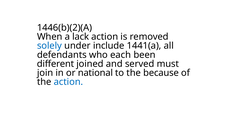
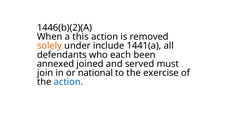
lack: lack -> this (81, 37)
solely colour: blue -> orange (49, 46)
different: different -> annexed (56, 64)
because: because -> exercise (161, 73)
